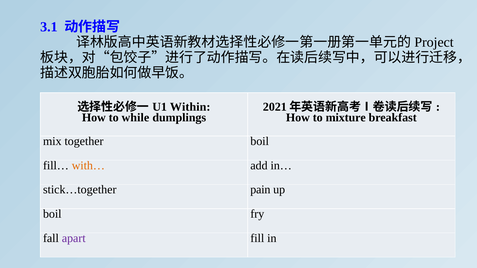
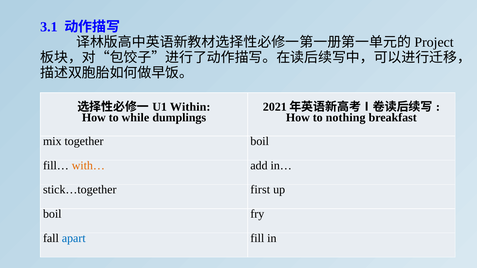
mixture: mixture -> nothing (346, 118)
pain: pain -> first (260, 190)
apart colour: purple -> blue (74, 238)
